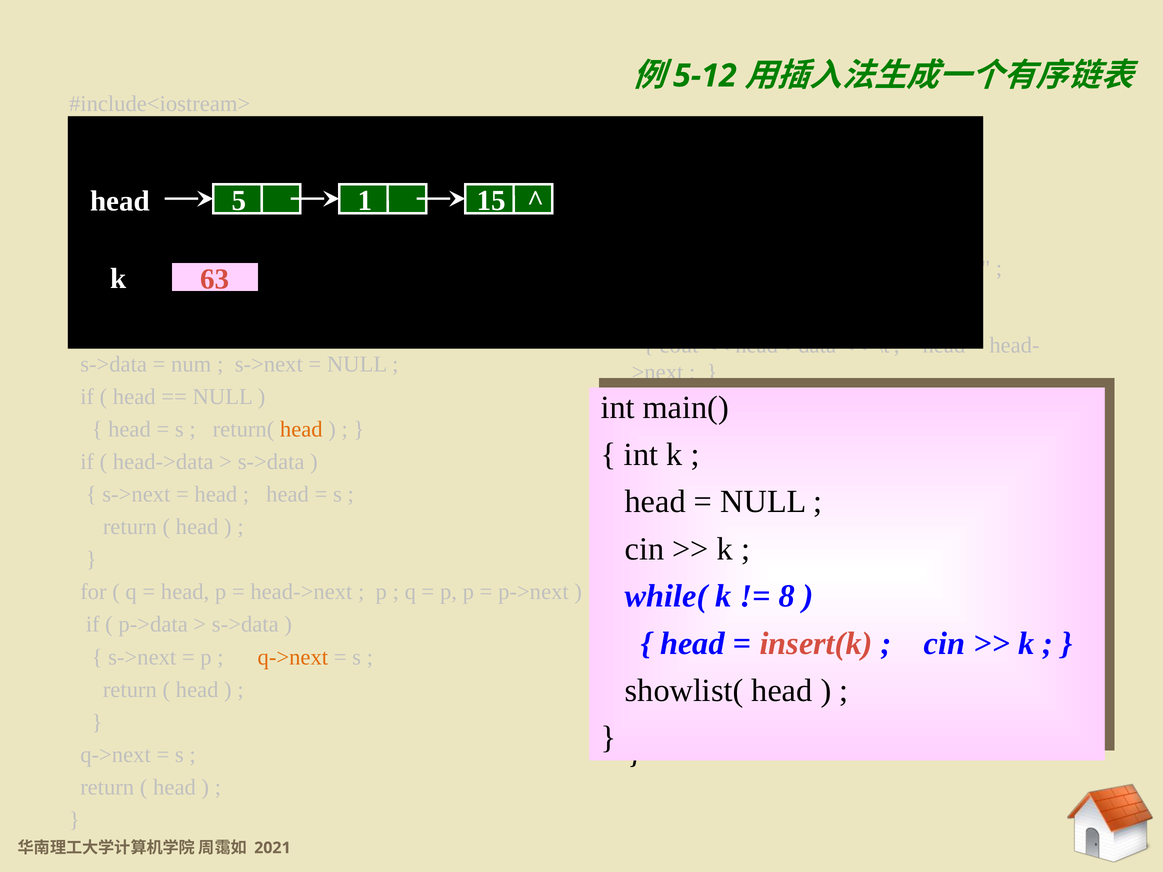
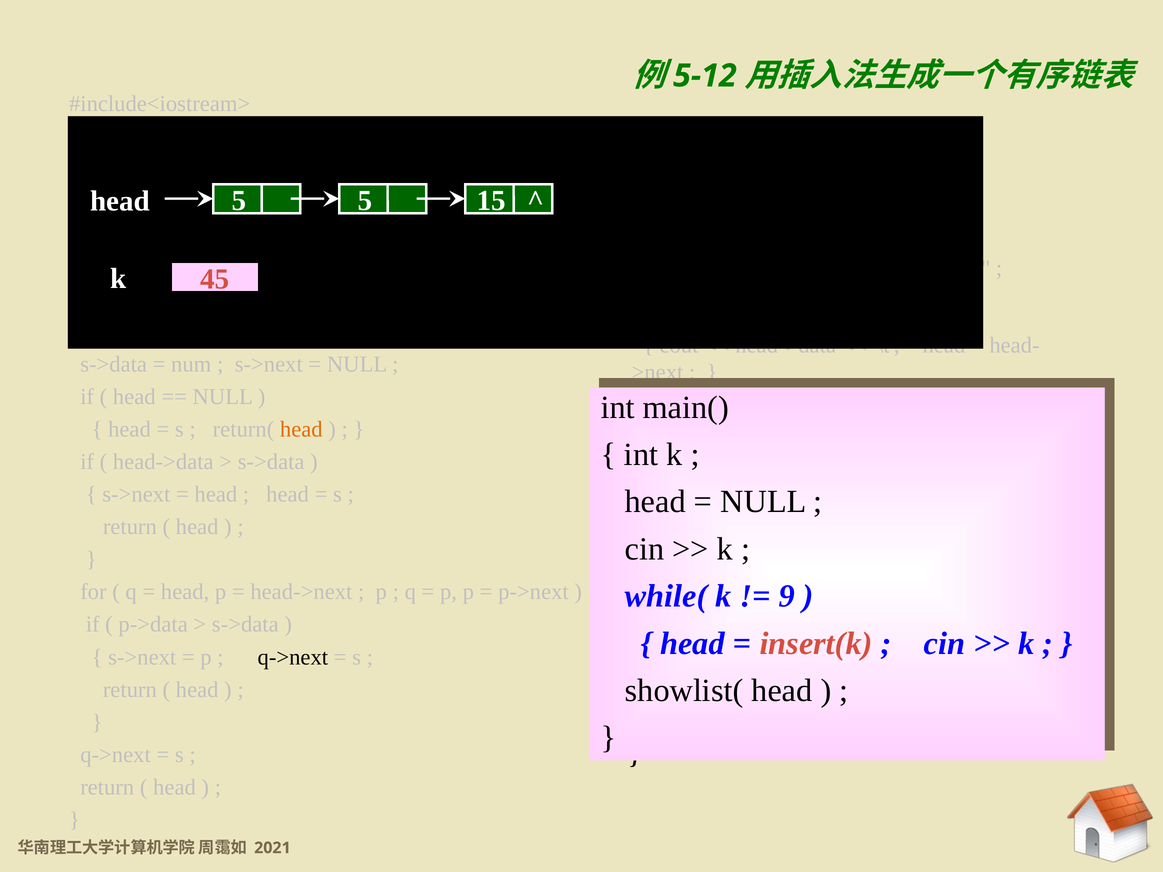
1: 1 -> 5 (365, 201)
63: 63 -> 45 (215, 279)
8: 8 -> 9 (787, 596)
q->next colour: orange -> black (293, 657)
